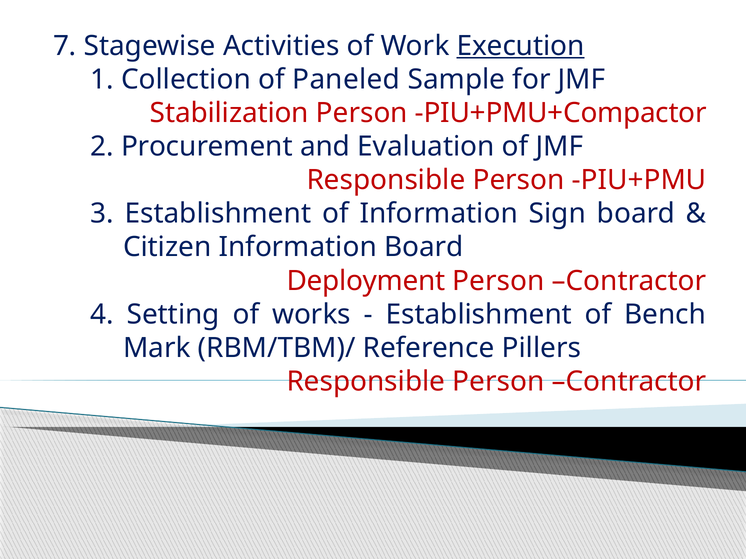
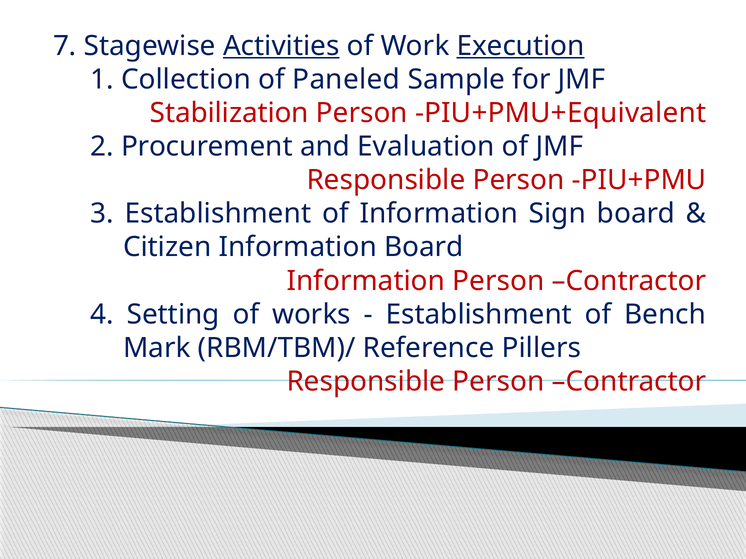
Activities underline: none -> present (281, 46)
PIU+PMU+Compactor: PIU+PMU+Compactor -> PIU+PMU+Equivalent (561, 113)
Deployment: Deployment -> Information (366, 281)
